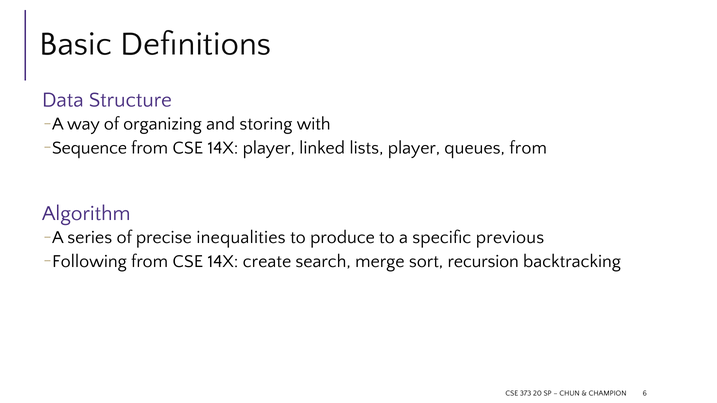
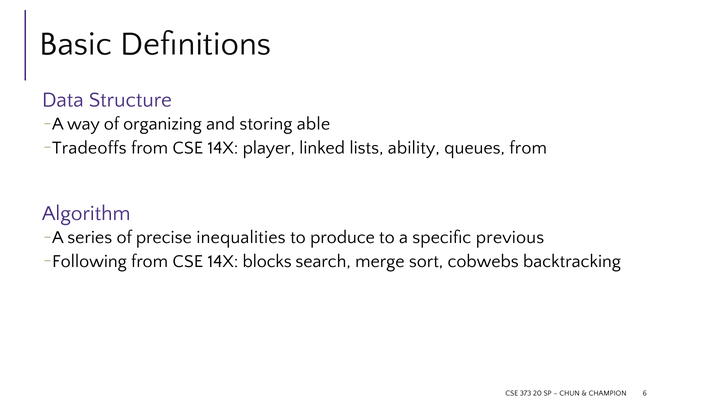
with: with -> able (314, 124)
Sequence: Sequence -> Tradeoffs (89, 148)
lists player: player -> ability (414, 148)
create: create -> blocks (267, 261)
recursion: recursion -> cobwebs (483, 261)
